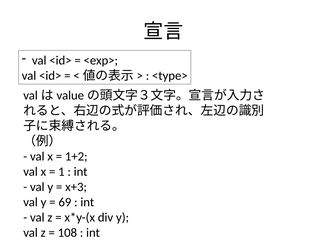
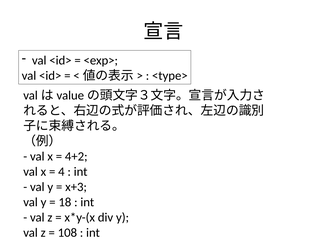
1+2: 1+2 -> 4+2 (76, 157)
1: 1 -> 4 (61, 172)
69: 69 -> 18 (65, 202)
